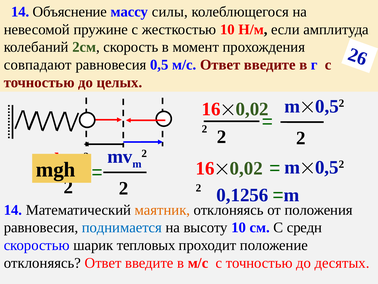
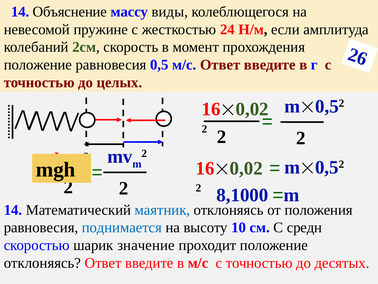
силы: силы -> виды (170, 12)
жесткостью 10: 10 -> 24 (227, 29)
совпадают: совпадают -> положение (38, 65)
0,1256: 0,1256 -> 8,1000 (242, 195)
маятник colour: orange -> blue (162, 210)
тепловых: тепловых -> значение (146, 245)
